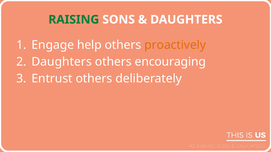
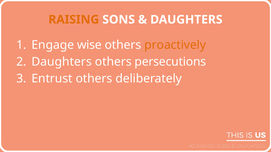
RAISING colour: green -> orange (74, 20)
help: help -> wise (89, 45)
encouraging: encouraging -> persecutions (170, 62)
